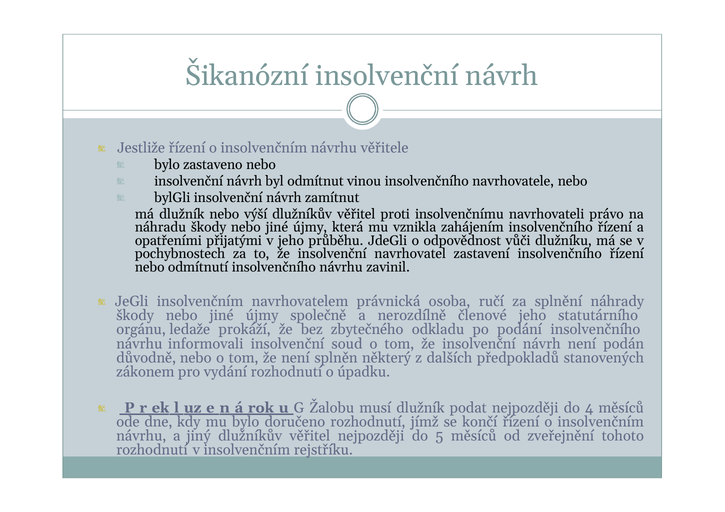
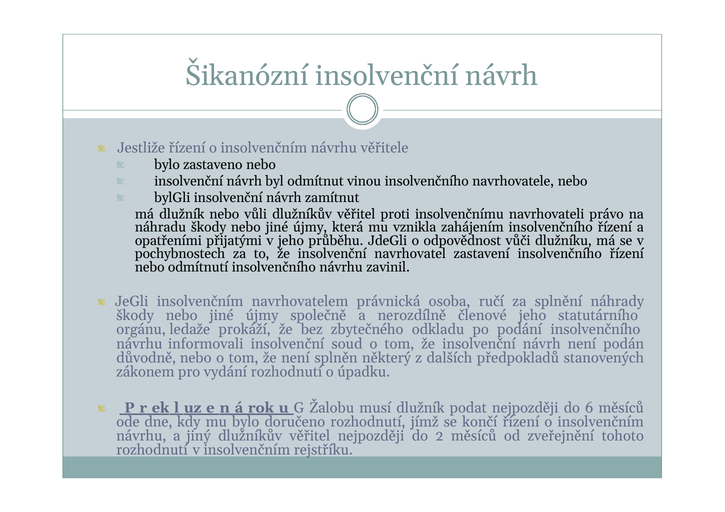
výší: výší -> vůli (256, 214)
4: 4 -> 6 (589, 408)
5: 5 -> 2 (440, 436)
